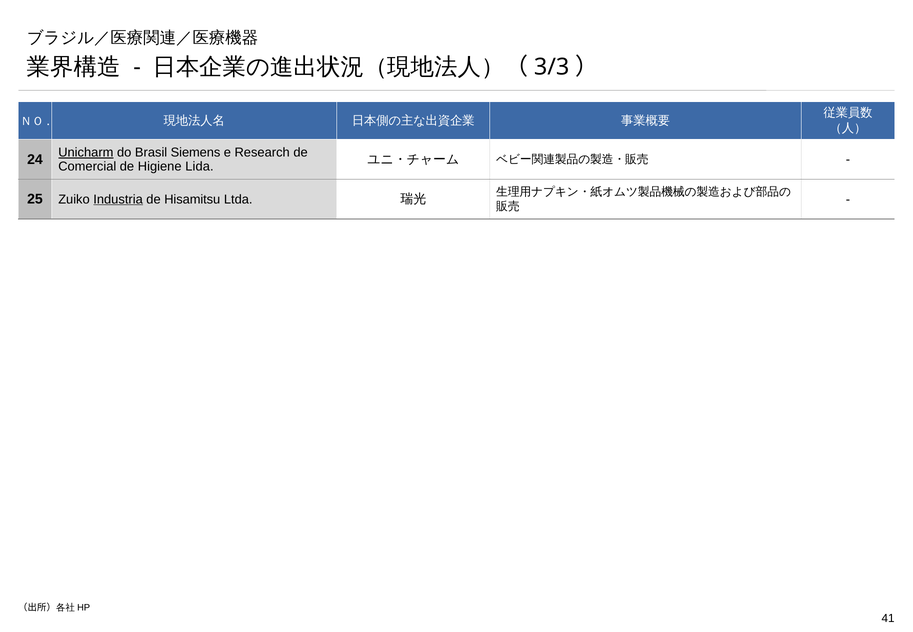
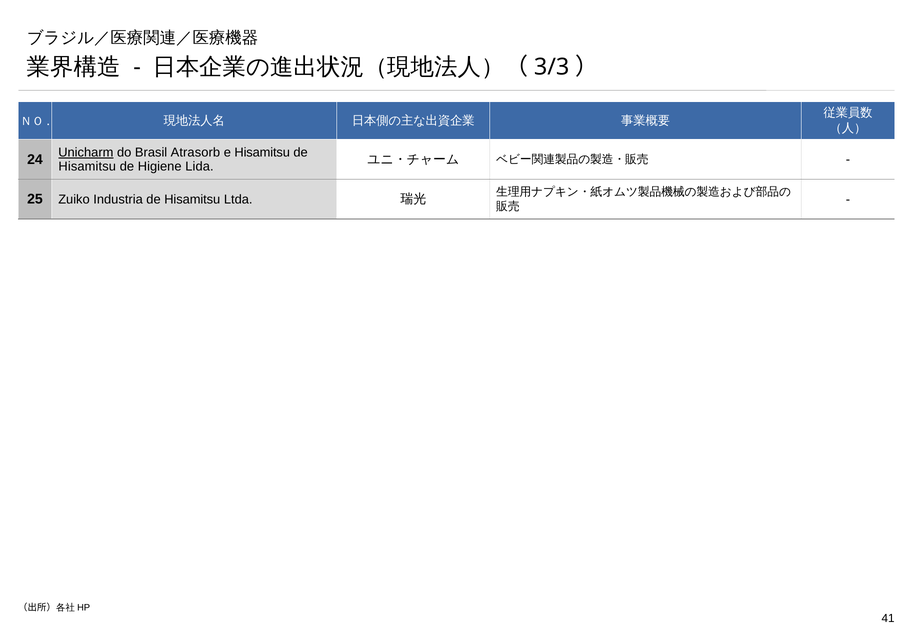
Siemens: Siemens -> Atrasorb (195, 152)
e Research: Research -> Hisamitsu (262, 152)
Comercial: Comercial -> Hisamitsu (87, 167)
Industria underline: present -> none (118, 199)
